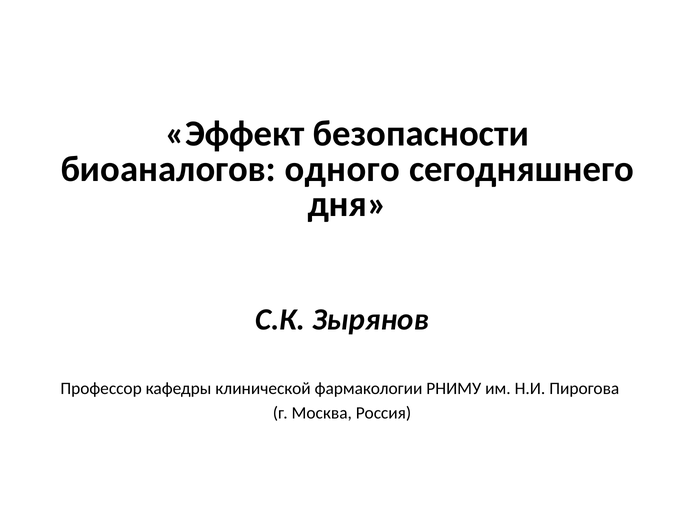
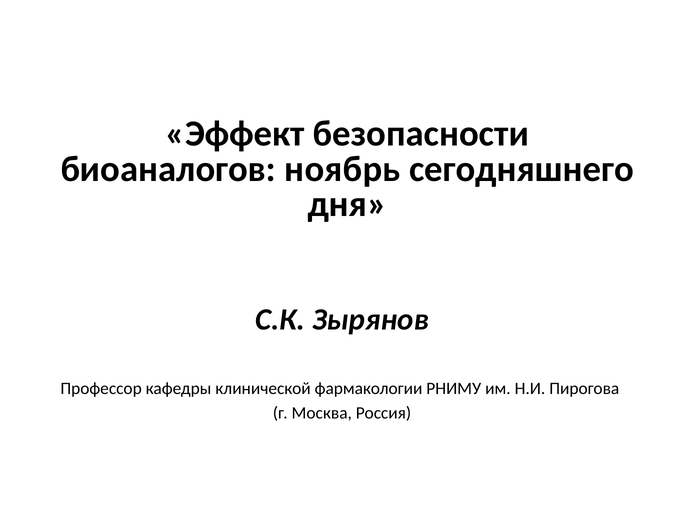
одного: одного -> ноябрь (342, 169)
